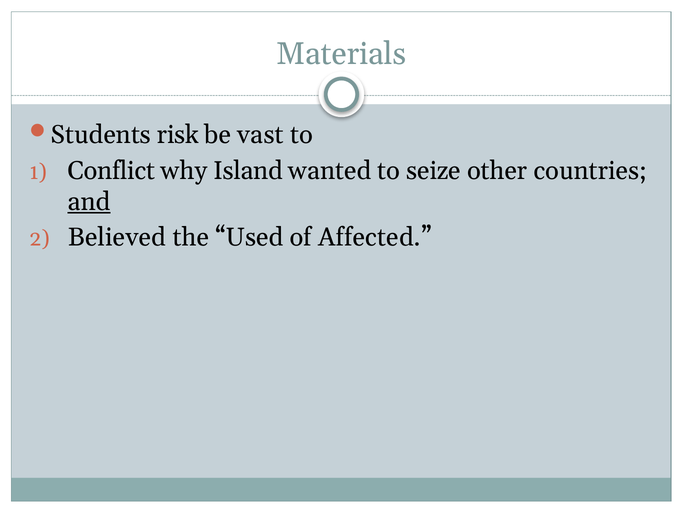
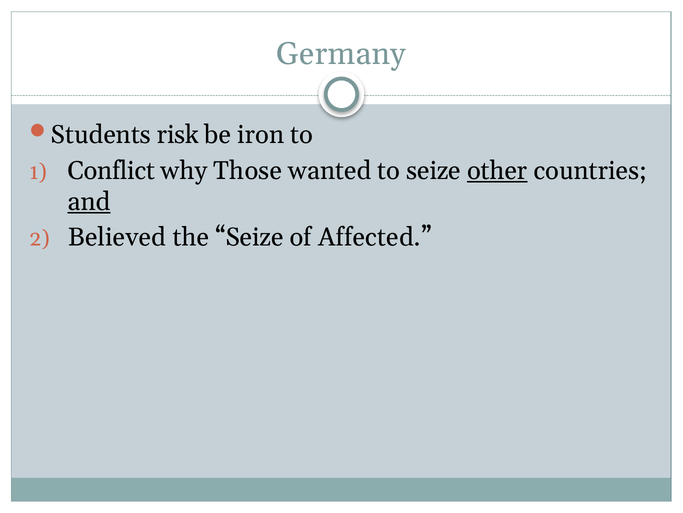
Materials: Materials -> Germany (341, 54)
vast: vast -> iron (261, 135)
Island: Island -> Those (248, 170)
other underline: none -> present (497, 170)
the Used: Used -> Seize (249, 237)
